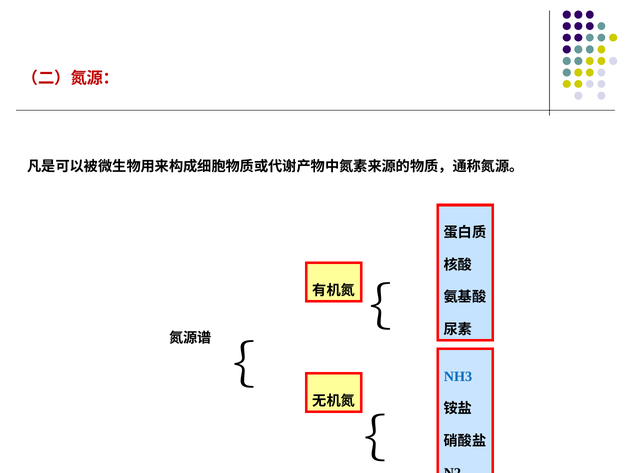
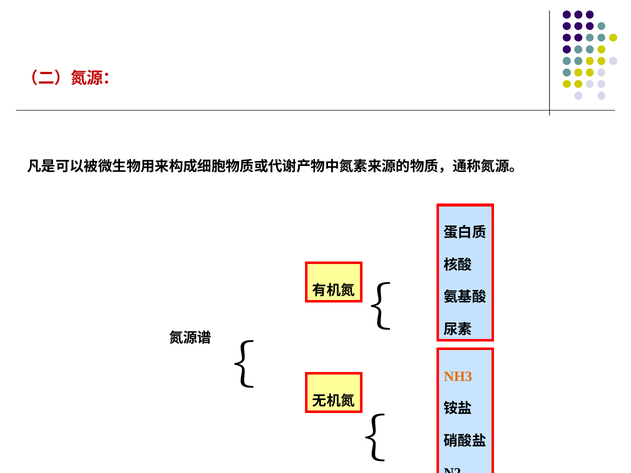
NH3 colour: blue -> orange (458, 377)
